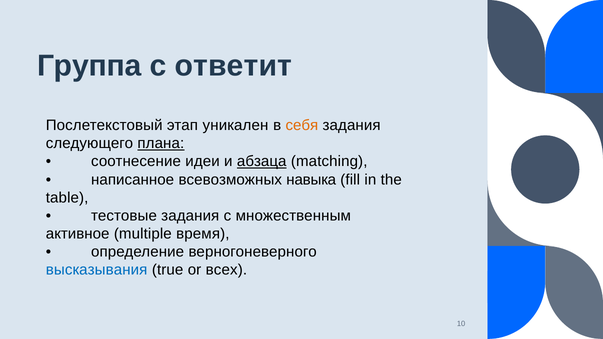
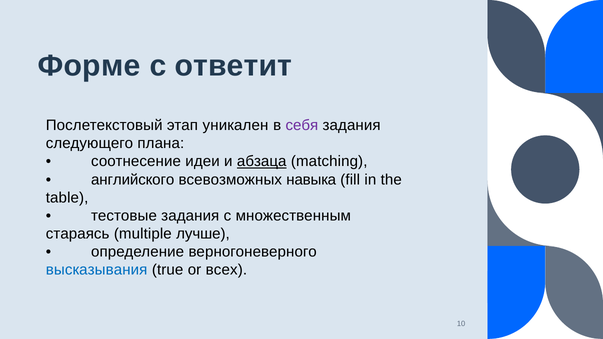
Группа: Группа -> Форме (89, 66)
себя colour: orange -> purple (302, 125)
плана underline: present -> none (161, 143)
написанное: написанное -> английского (133, 180)
активное: активное -> стараясь (78, 234)
время: время -> лучше (203, 234)
